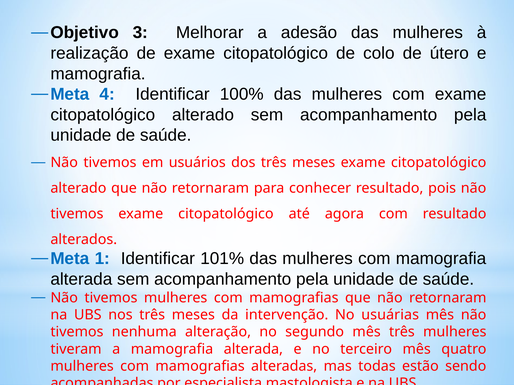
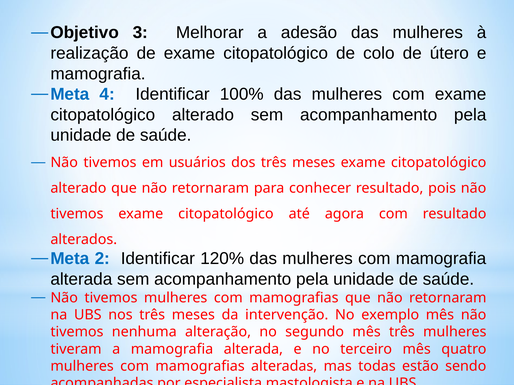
1: 1 -> 2 (102, 259)
101%: 101% -> 120% (222, 259)
usuárias: usuárias -> exemplo (390, 315)
